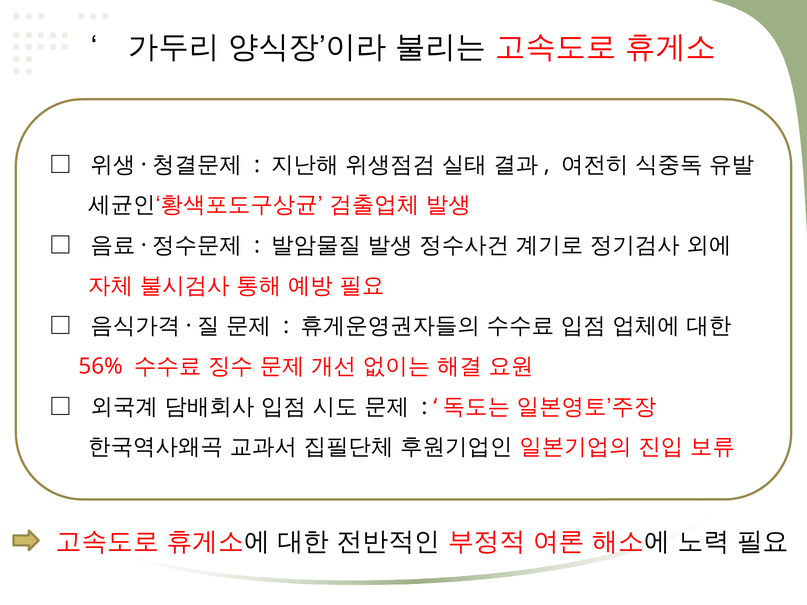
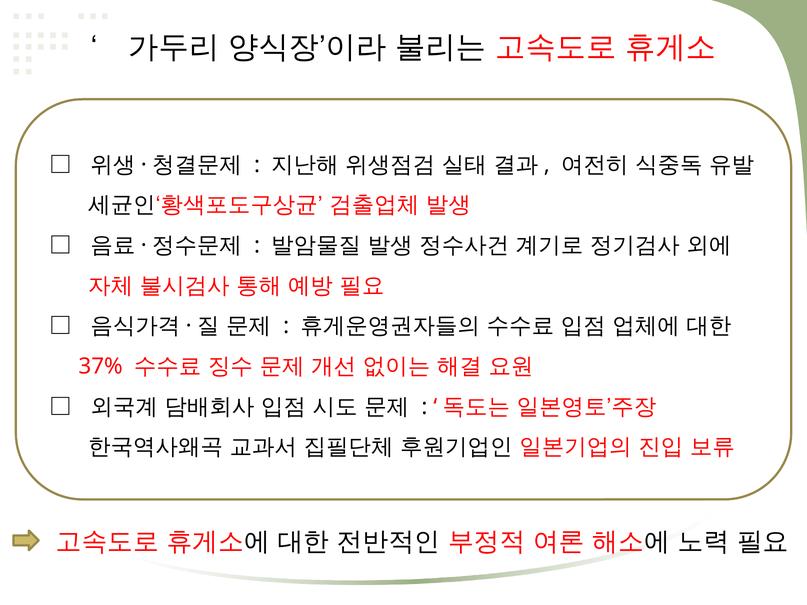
56%: 56% -> 37% (101, 367)
